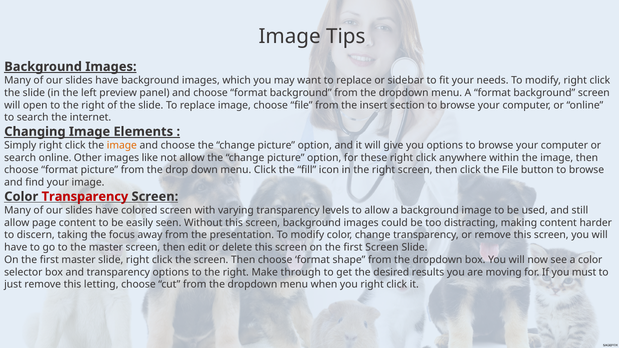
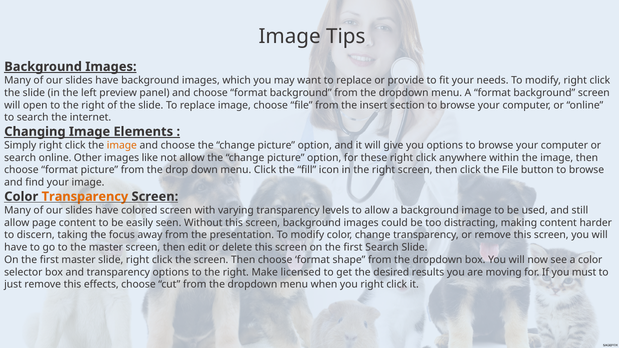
sidebar: sidebar -> provide (406, 80)
Transparency colour: red -> orange (85, 197)
first Screen: Screen -> Search (382, 248)
through: through -> licensed (301, 272)
letting: letting -> effects (101, 285)
